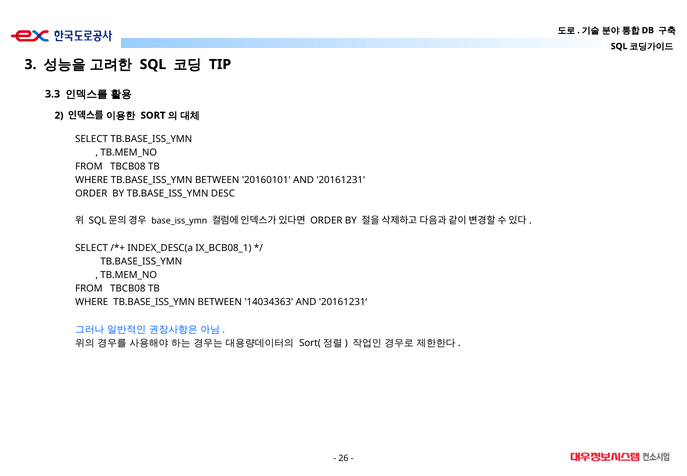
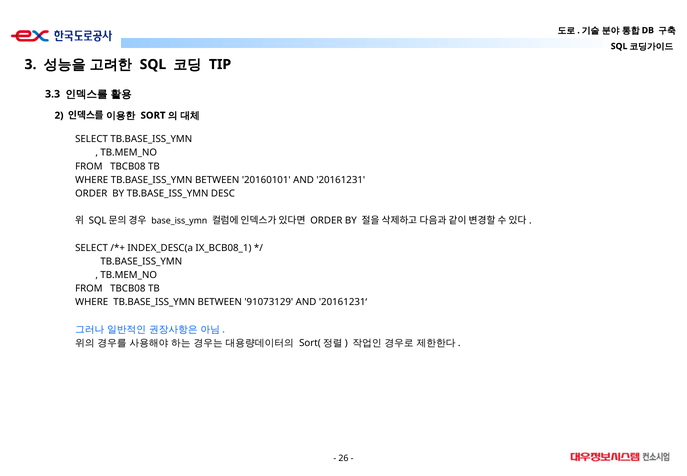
14034363: 14034363 -> 91073129 (269, 302)
